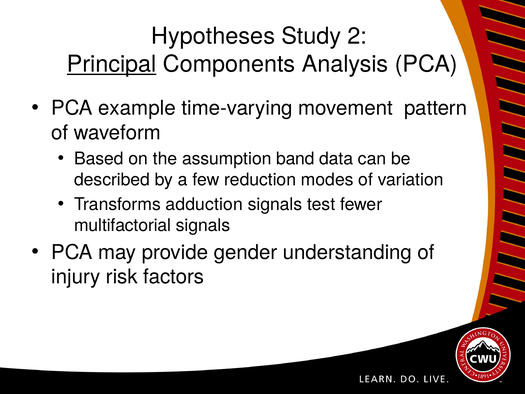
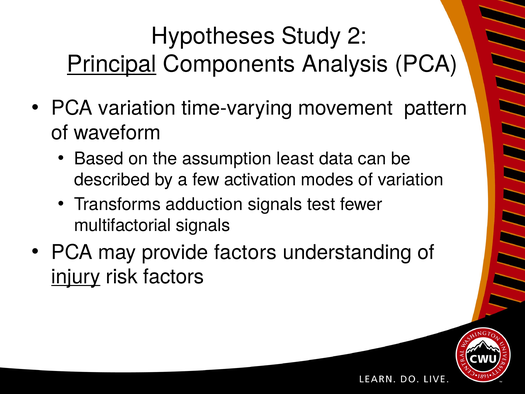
PCA example: example -> variation (137, 108)
band: band -> least (295, 159)
reduction: reduction -> activation (260, 180)
provide gender: gender -> factors (245, 252)
injury underline: none -> present (76, 277)
